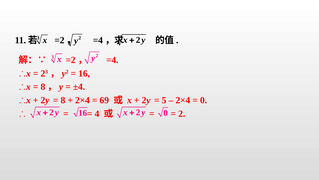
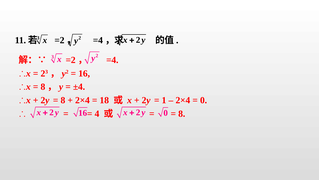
69: 69 -> 18 (104, 100)
5: 5 -> 1 (164, 100)
2: 2 -> 8 (182, 113)
